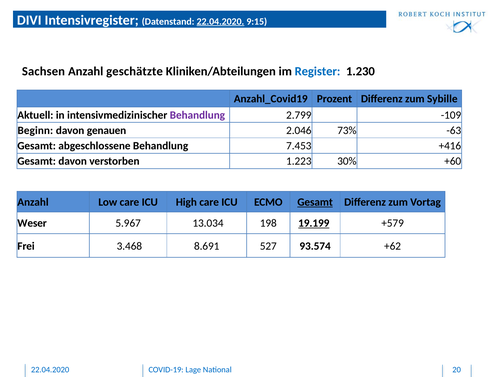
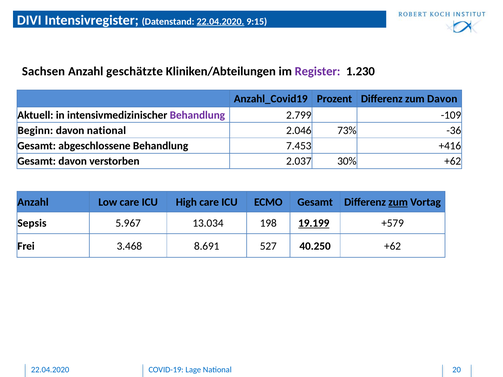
Register colour: blue -> purple (318, 71)
zum Sybille: Sybille -> Davon (442, 99)
davon genauen: genauen -> national (106, 131)
-63: -63 -> -36 (454, 131)
1.223: 1.223 -> 2.037 (299, 161)
30% +60: +60 -> +62 (453, 161)
Gesamt underline: present -> none (315, 202)
zum underline: none -> present (398, 202)
Weser: Weser -> Sepsis (32, 223)
93.574: 93.574 -> 40.250 (315, 246)
